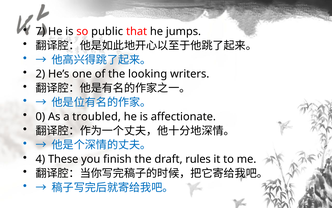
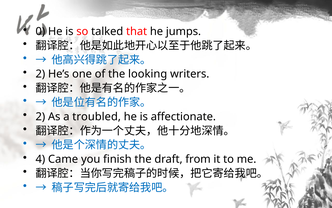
7: 7 -> 0 (40, 31)
public: public -> talked (107, 31)
0: 0 -> 2 (40, 116)
These: These -> Came (63, 159)
rules: rules -> from (198, 159)
